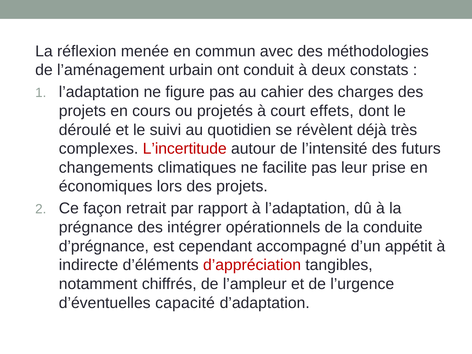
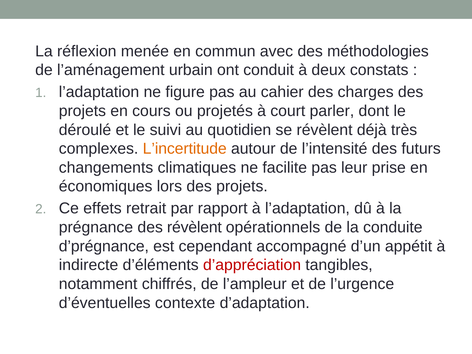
effets: effets -> parler (332, 111)
L’incertitude colour: red -> orange (185, 149)
façon: façon -> effets (102, 208)
des intégrer: intégrer -> révèlent (194, 227)
capacité: capacité -> contexte (185, 303)
